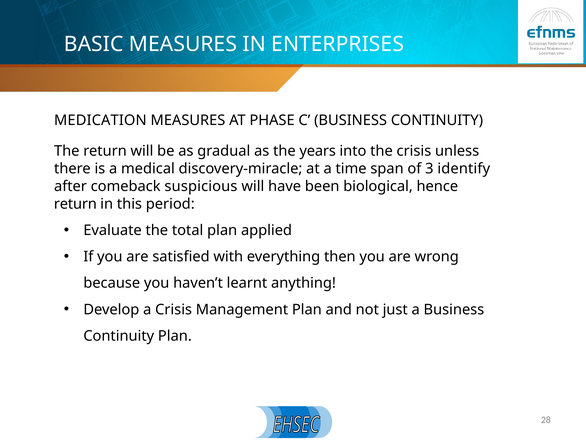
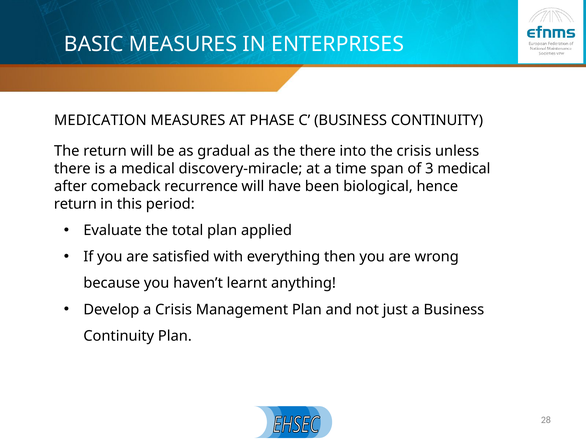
the years: years -> there (318, 151)
3 identify: identify -> medical (464, 169)
suspicious: suspicious -> recurrence (201, 186)
